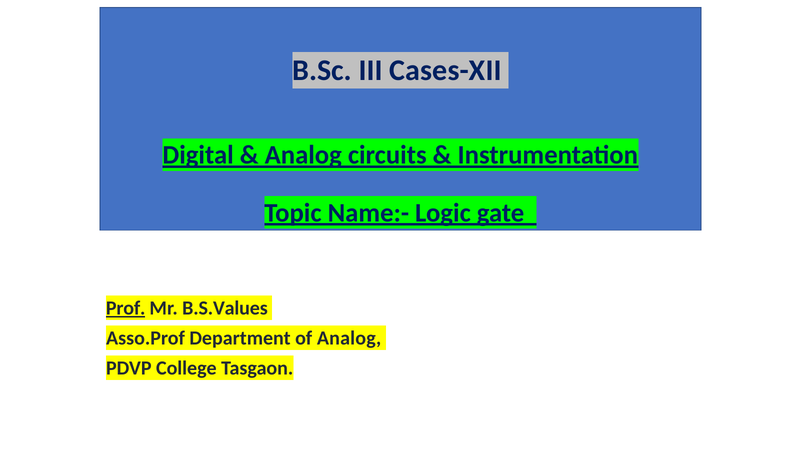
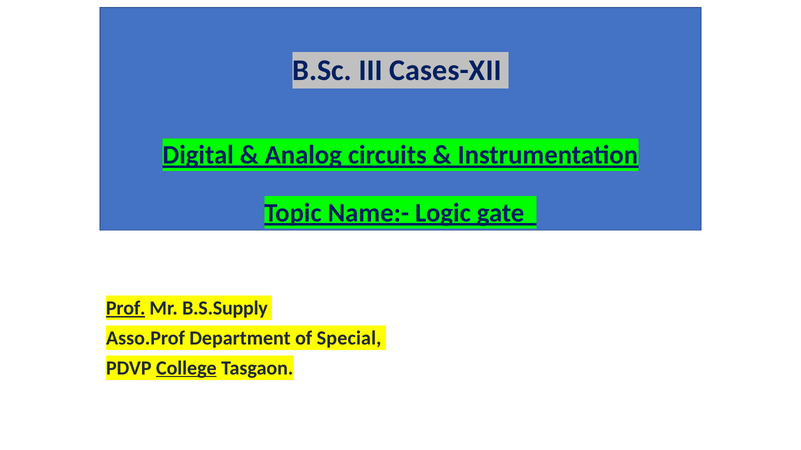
B.S.Values: B.S.Values -> B.S.Supply (225, 309)
of Analog: Analog -> Special (349, 339)
College underline: none -> present (186, 368)
